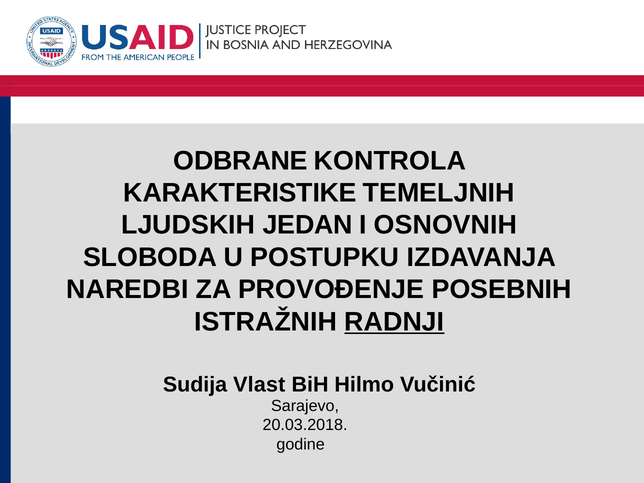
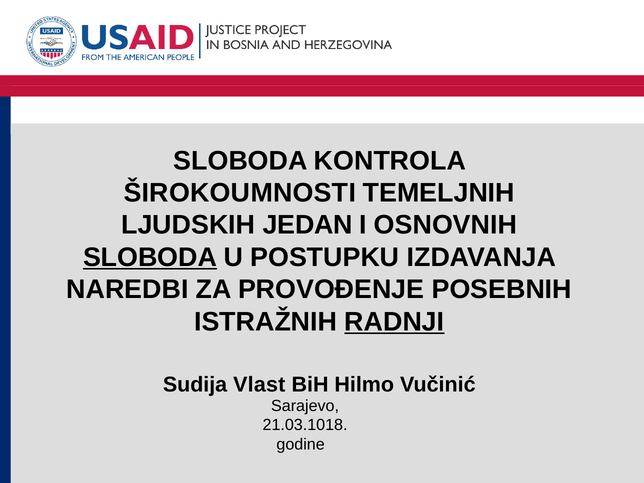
ODBRANE: ODBRANE -> SLOBODA (240, 161)
KARAKTERISTIKE: KARAKTERISTIKE -> ŠIROKOUMNOSTI (240, 193)
SLOBODA underline: none -> present (150, 257)
20.03.2018: 20.03.2018 -> 21.03.1018 (305, 425)
